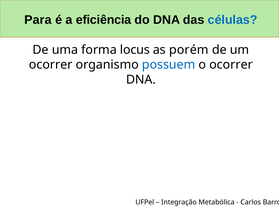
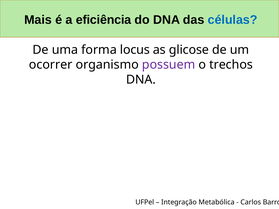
Para: Para -> Mais (38, 20)
porém: porém -> glicose (189, 50)
possuem colour: blue -> purple (169, 65)
o ocorrer: ocorrer -> trechos (231, 65)
